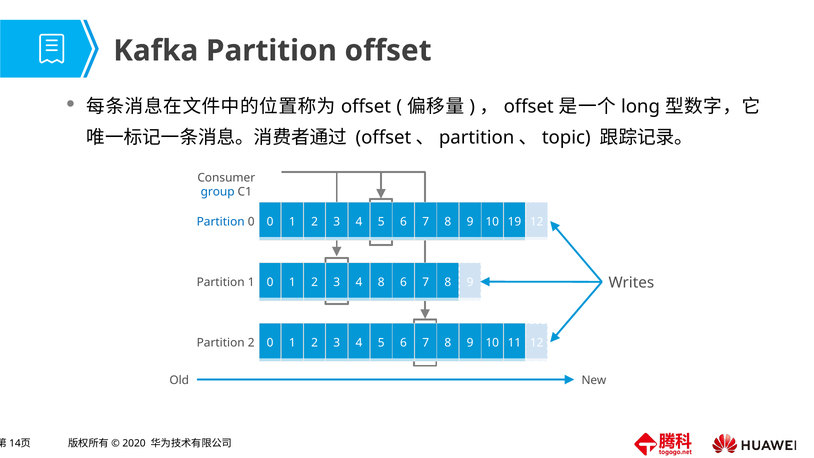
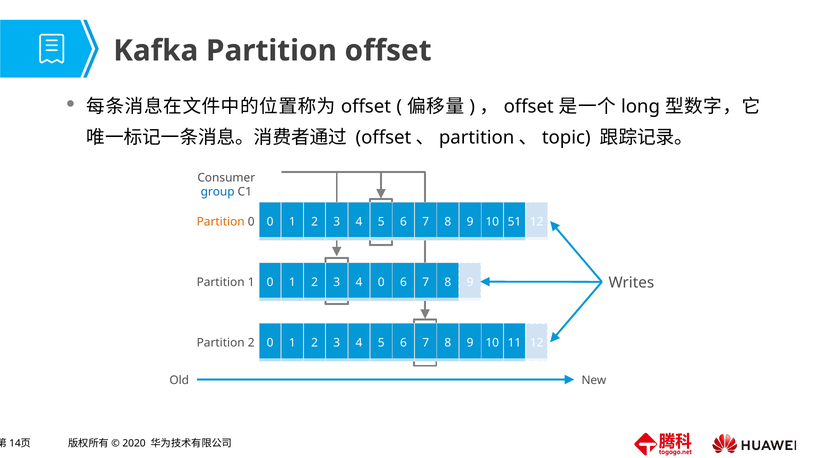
Partition colour: blue -> orange (221, 222)
19: 19 -> 51 (515, 222)
4 8: 8 -> 0 (381, 282)
